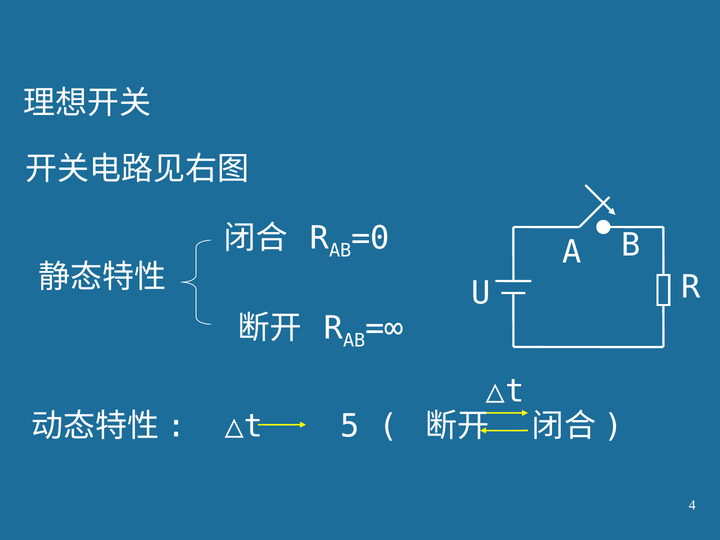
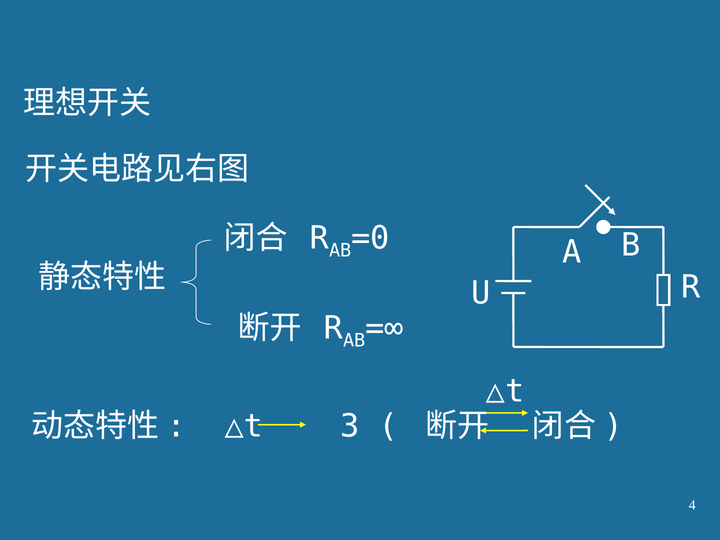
5: 5 -> 3 (350, 426)
